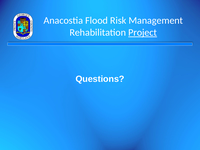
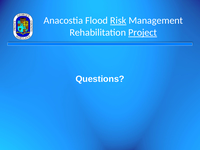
Risk underline: none -> present (118, 21)
